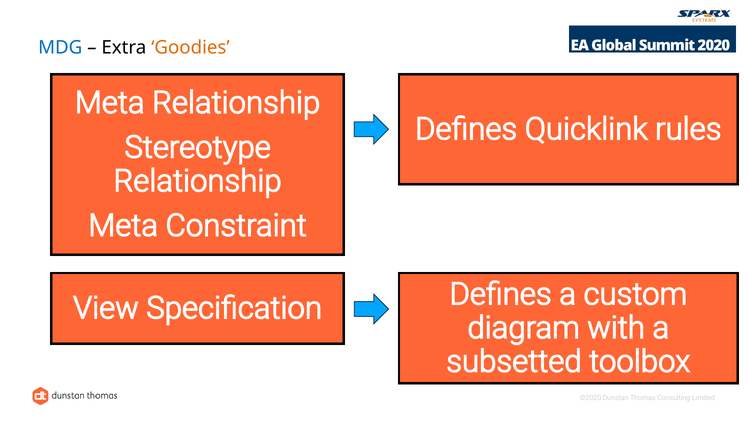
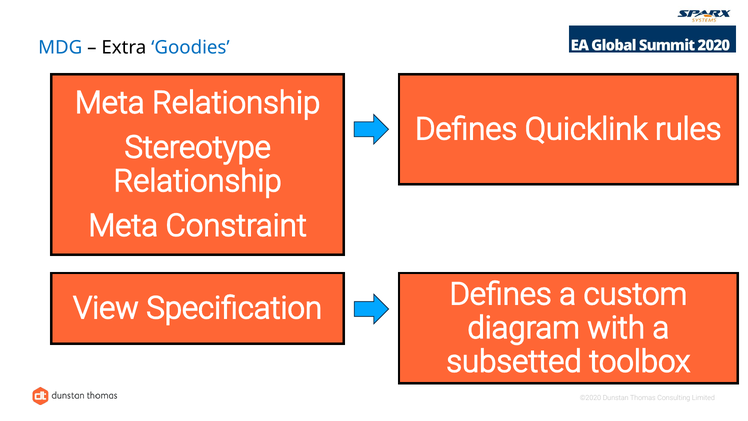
Goodies colour: orange -> blue (190, 47)
